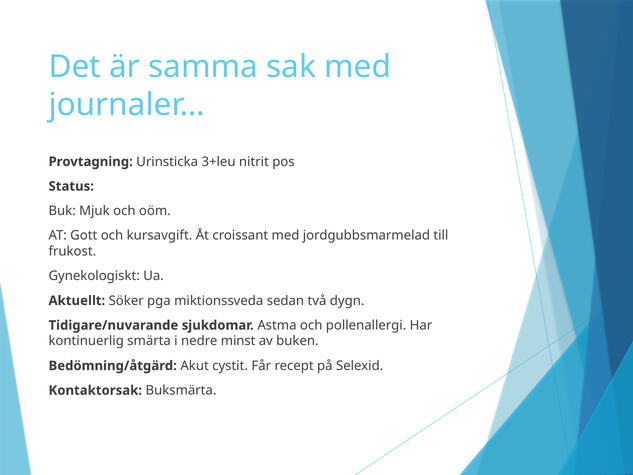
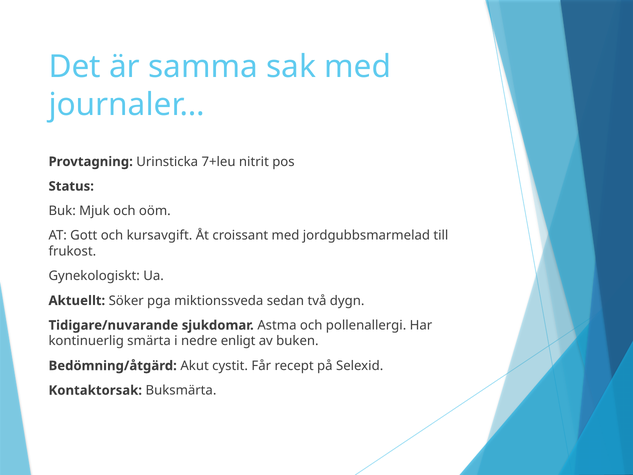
3+leu: 3+leu -> 7+leu (219, 162)
minst: minst -> enligt (238, 341)
